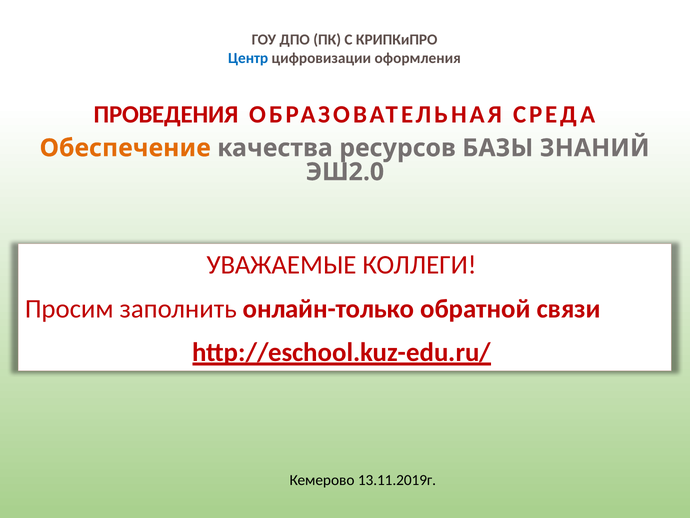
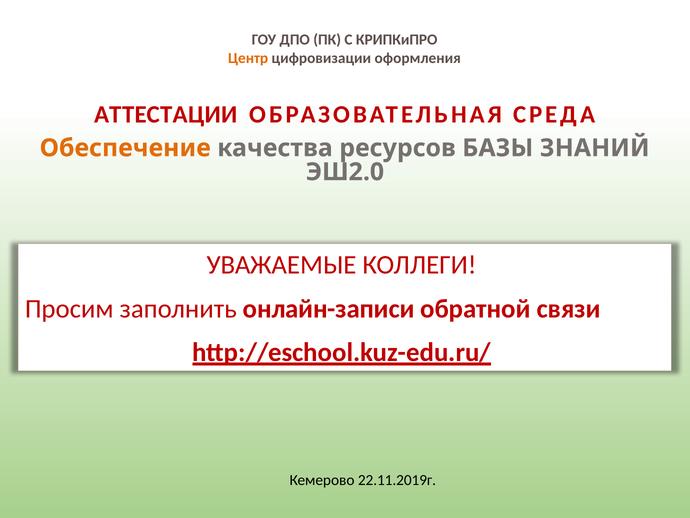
Центр colour: blue -> orange (248, 58)
ПРОВЕДЕНИЯ: ПРОВЕДЕНИЯ -> АТТЕСТАЦИИ (166, 114)
онлайн-только: онлайн-только -> онлайн-записи (329, 308)
13.11.2019г: 13.11.2019г -> 22.11.2019г (397, 480)
